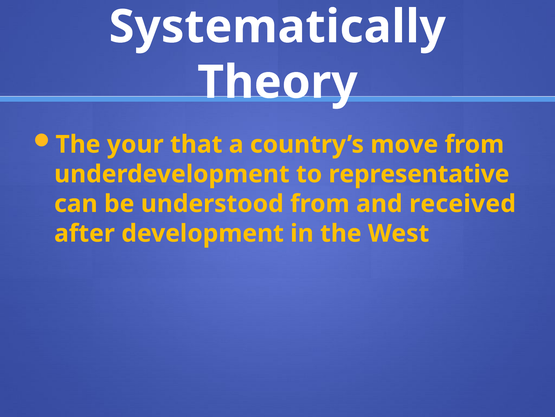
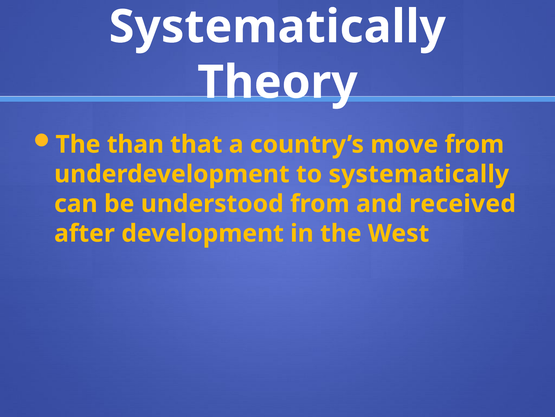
your: your -> than (135, 144)
to representative: representative -> systematically (419, 174)
